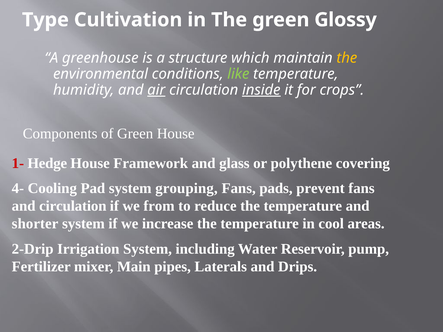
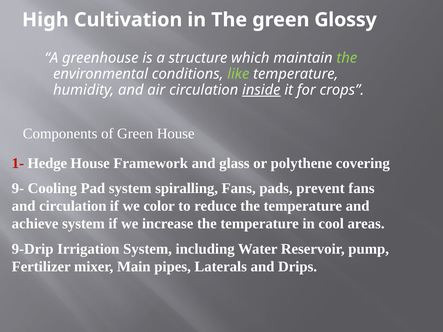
Type: Type -> High (45, 20)
the colour: yellow -> light green (347, 58)
air underline: present -> none (156, 90)
4-: 4- -> 9- (18, 189)
grouping: grouping -> spiralling (187, 189)
from: from -> color (159, 206)
shorter: shorter -> achieve (35, 224)
2-Drip: 2-Drip -> 9-Drip (33, 249)
